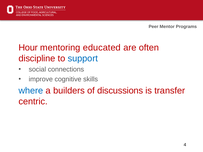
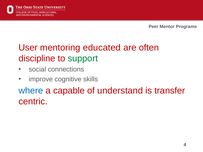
Hour: Hour -> User (28, 48)
support colour: blue -> green (83, 59)
builders: builders -> capable (69, 91)
discussions: discussions -> understand (120, 91)
